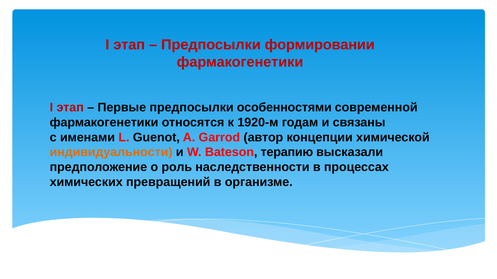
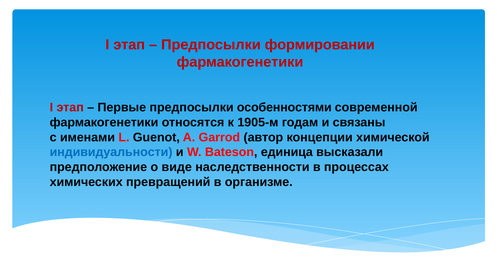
1920-м: 1920-м -> 1905-м (258, 123)
индивидуальности colour: orange -> blue (111, 152)
терапию: терапию -> единица (287, 152)
роль: роль -> виде (177, 167)
